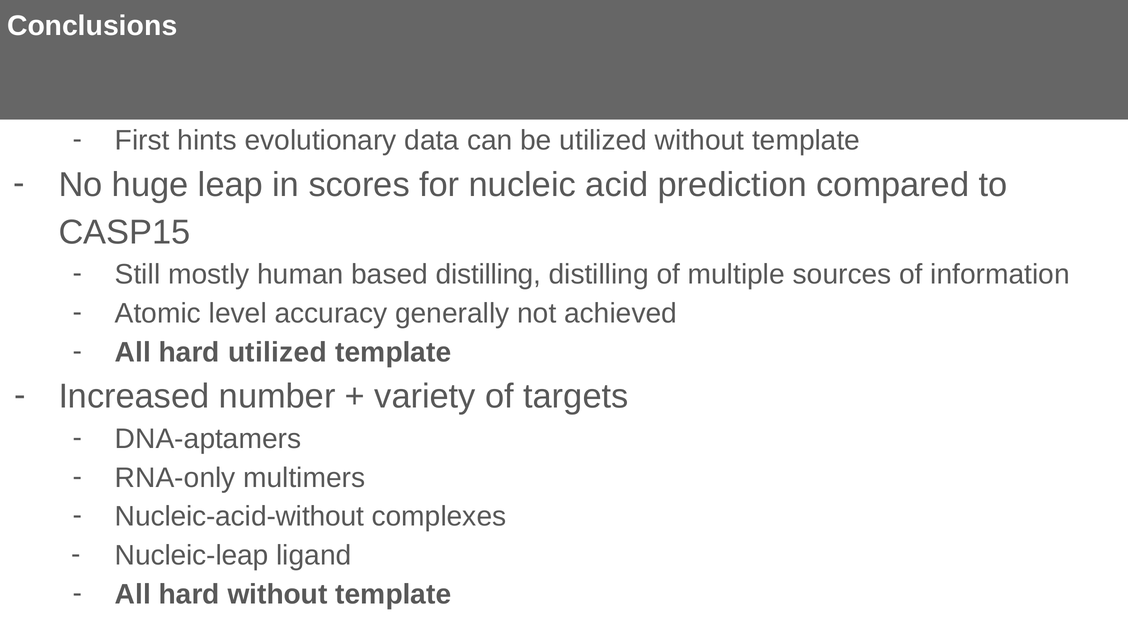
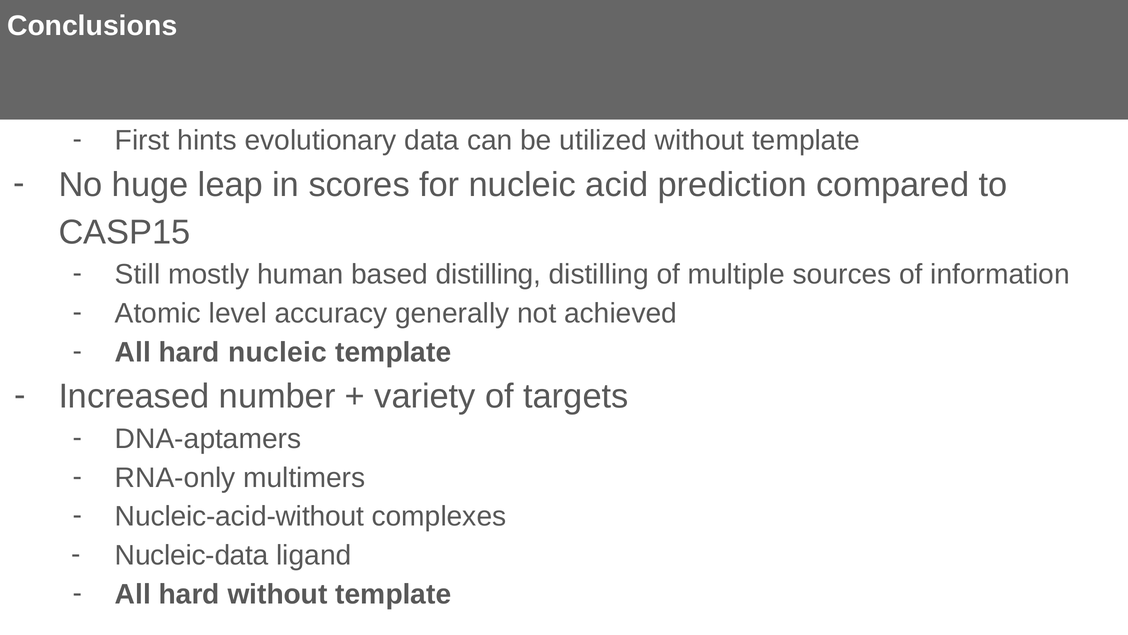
hard utilized: utilized -> nucleic (277, 352)
Nucleic-leap: Nucleic-leap -> Nucleic-data (192, 555)
